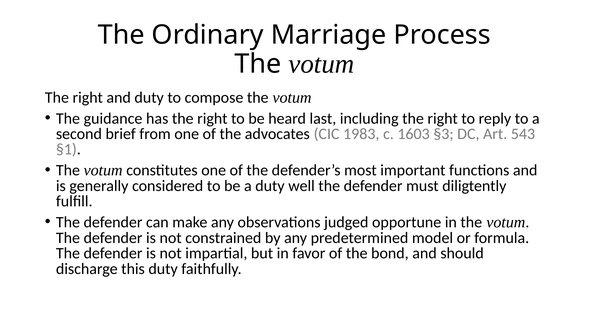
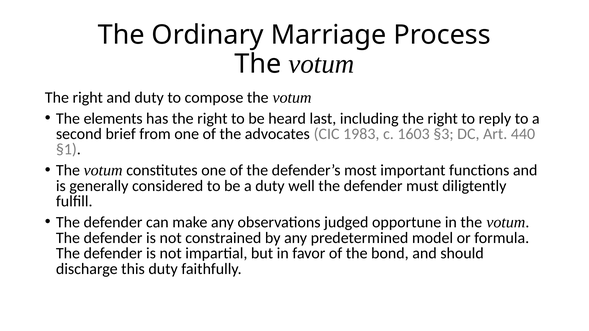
guidance: guidance -> elements (113, 119)
543: 543 -> 440 (523, 134)
